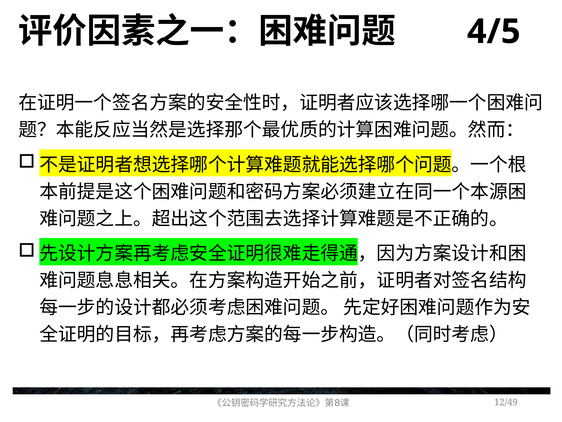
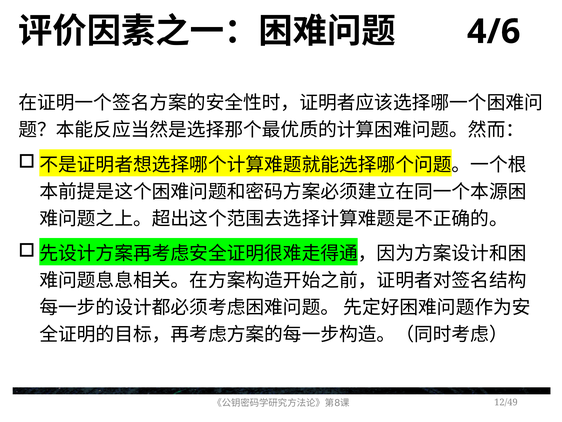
4/5: 4/5 -> 4/6 (494, 32)
